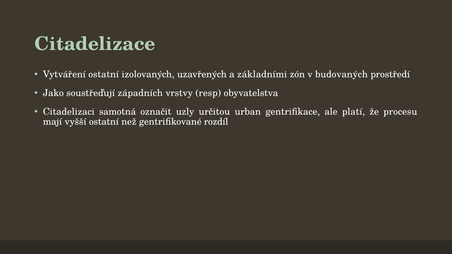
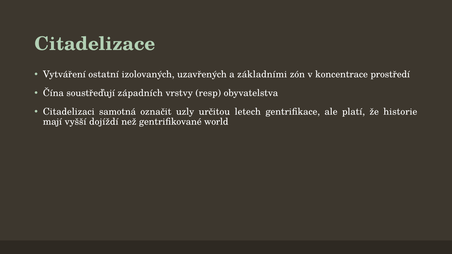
budovaných: budovaných -> koncentrace (342, 74)
Jako: Jako -> Čína (53, 93)
urban: urban -> letech (248, 112)
procesu: procesu -> historie (400, 112)
vyšší ostatní: ostatní -> dojíždí (104, 122)
rozdíl: rozdíl -> world (216, 122)
